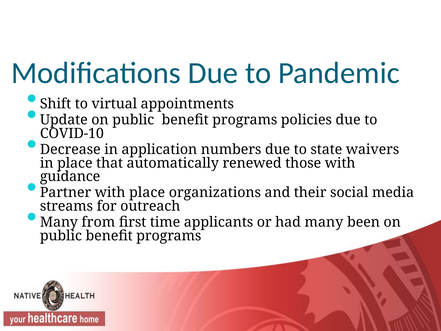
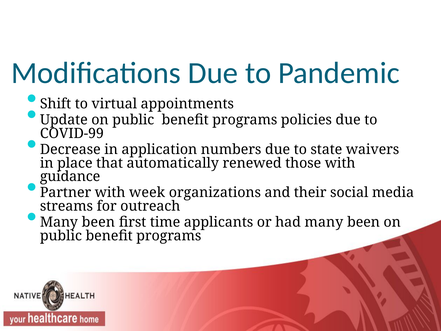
COVID-10: COVID-10 -> COVID-99 (72, 133)
with place: place -> week (147, 192)
from: from -> been (98, 222)
